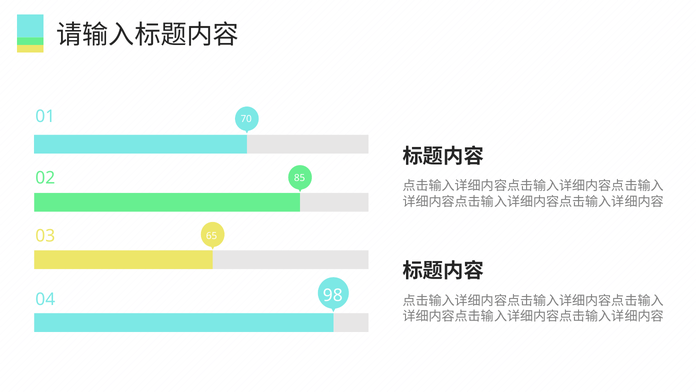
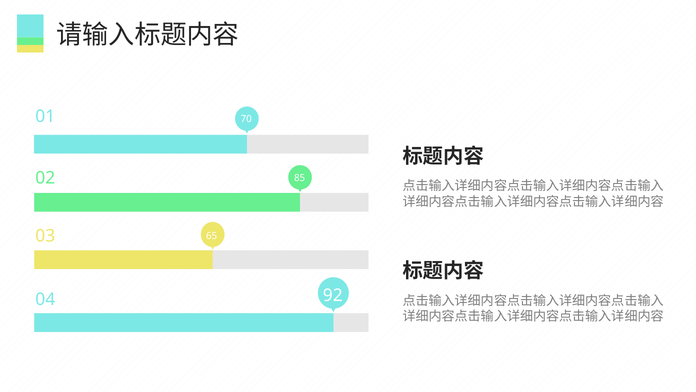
98: 98 -> 92 (333, 295)
